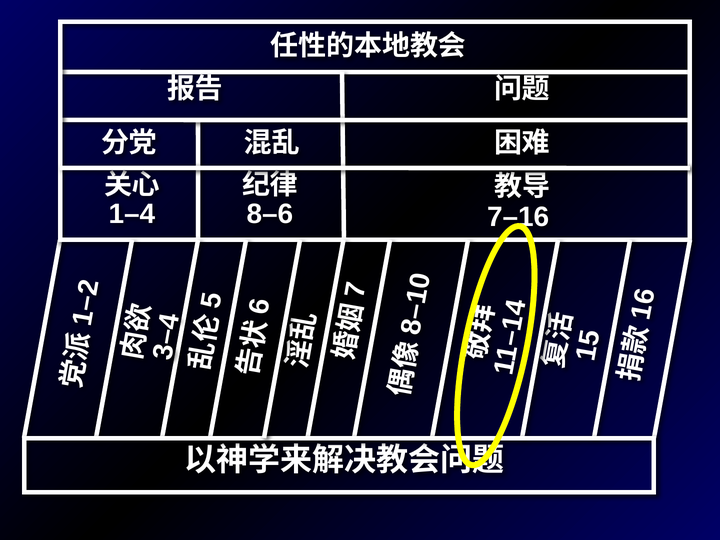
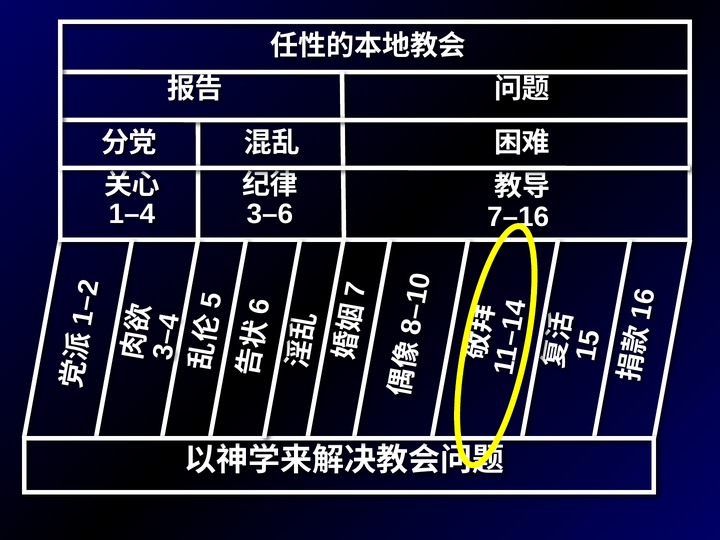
8–6: 8–6 -> 3–6 (270, 214)
